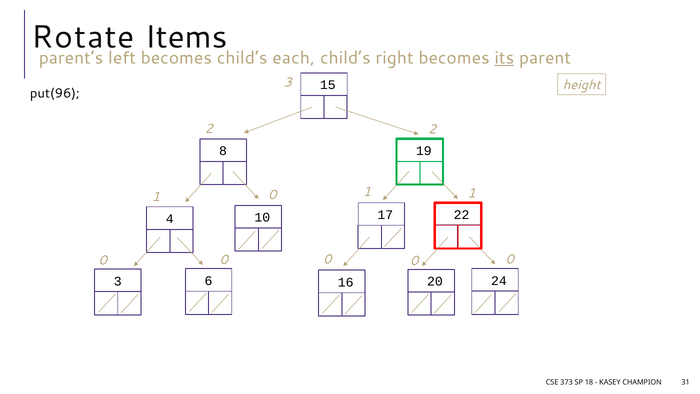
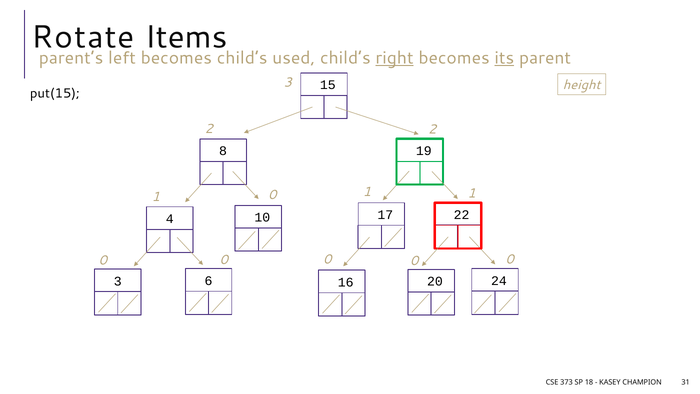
each: each -> used (294, 58)
right underline: none -> present (395, 58)
put(96: put(96 -> put(15 (55, 93)
